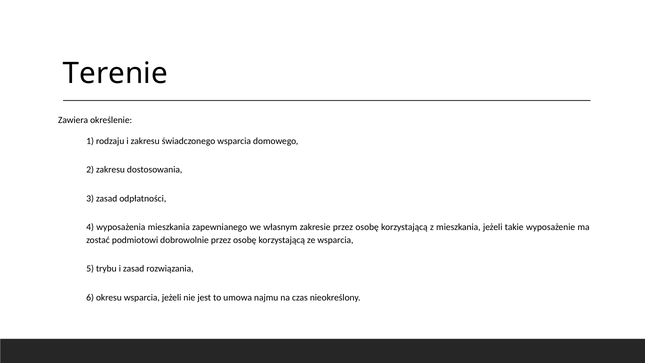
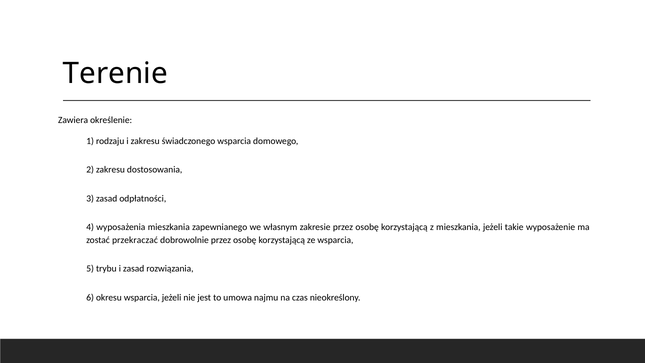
podmiotowi: podmiotowi -> przekraczać (135, 240)
